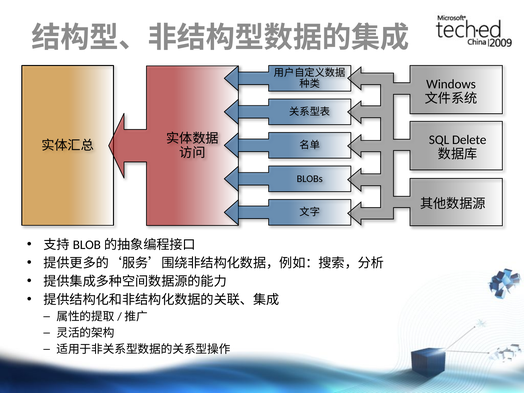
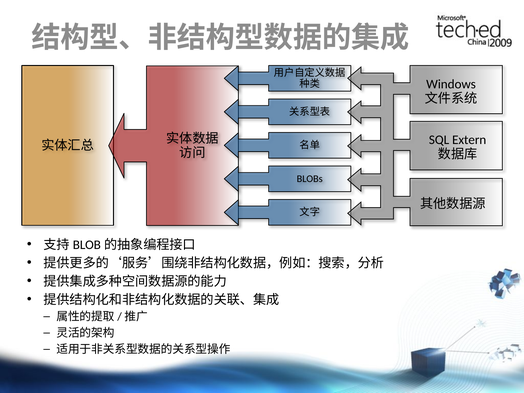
Delete: Delete -> Extern (469, 140)
